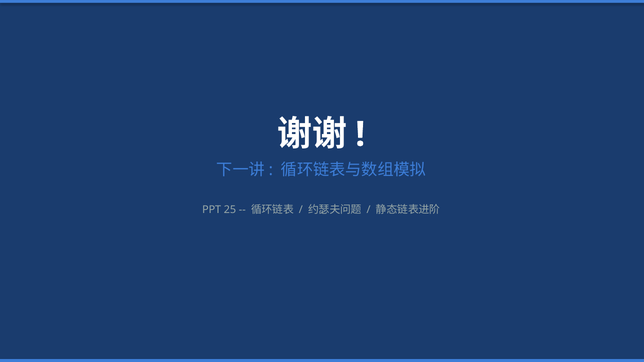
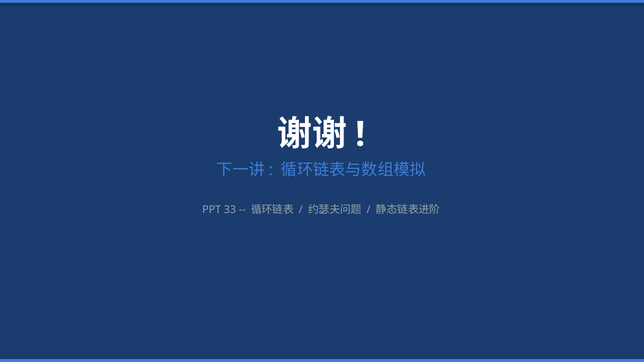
25: 25 -> 33 (230, 210)
